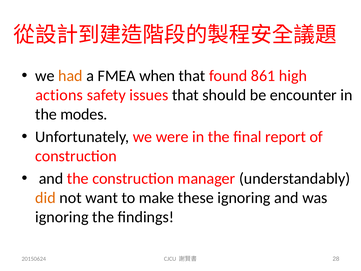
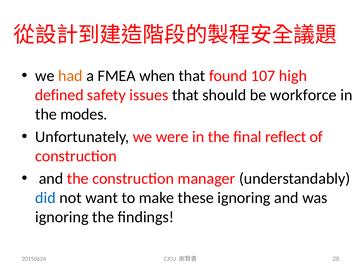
861: 861 -> 107 (263, 76)
actions: actions -> defined (59, 95)
encounter: encounter -> workforce (303, 95)
report: report -> reflect (286, 137)
did colour: orange -> blue (45, 198)
